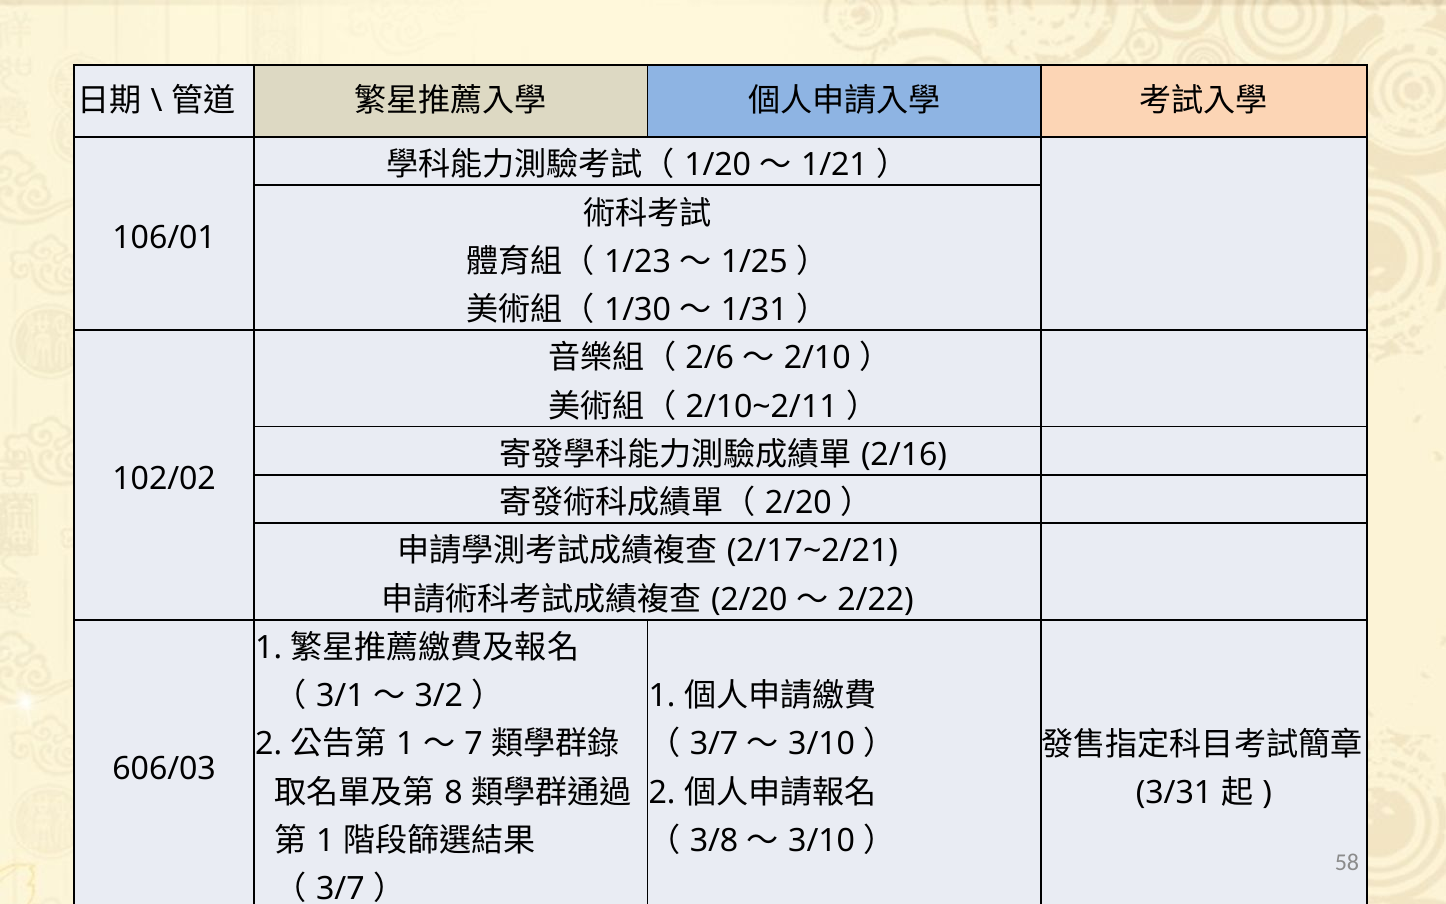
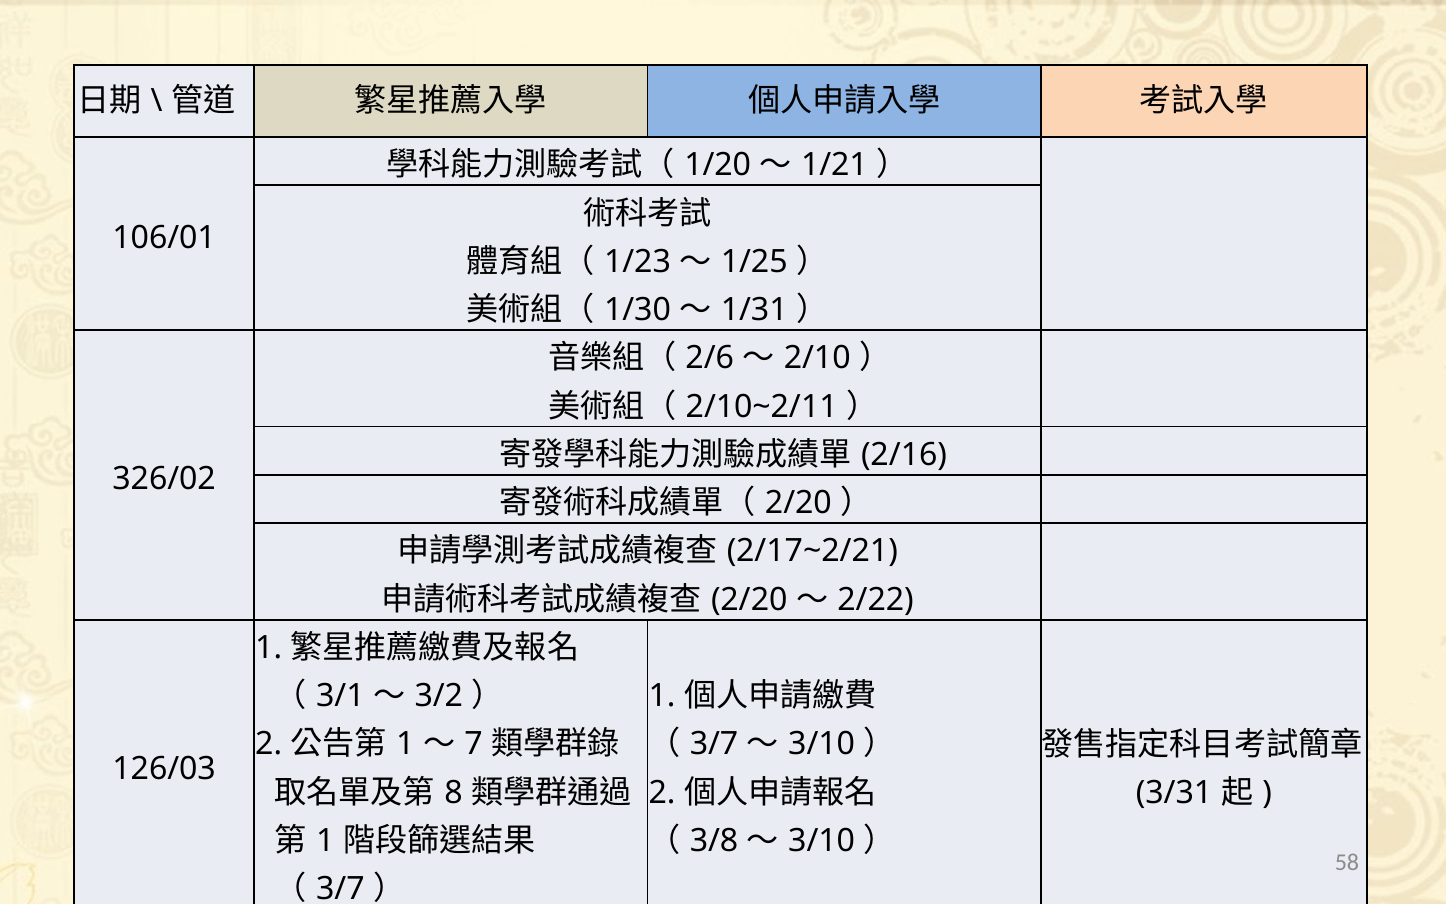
102/02: 102/02 -> 326/02 (164, 479)
606/03: 606/03 -> 126/03 (164, 768)
